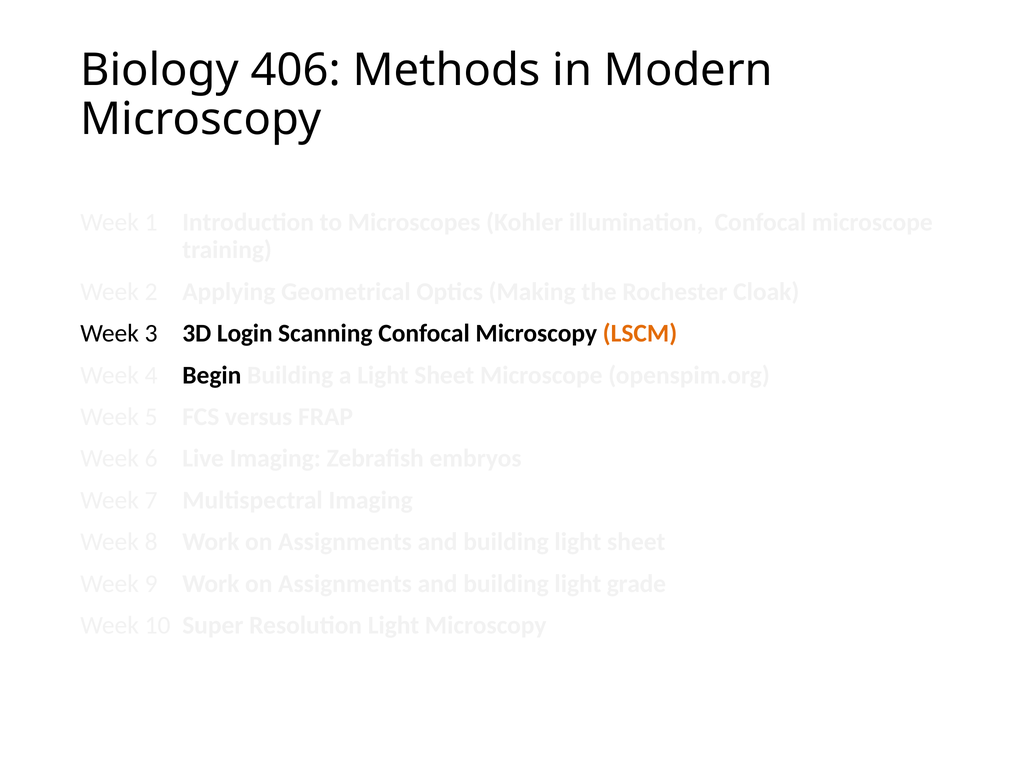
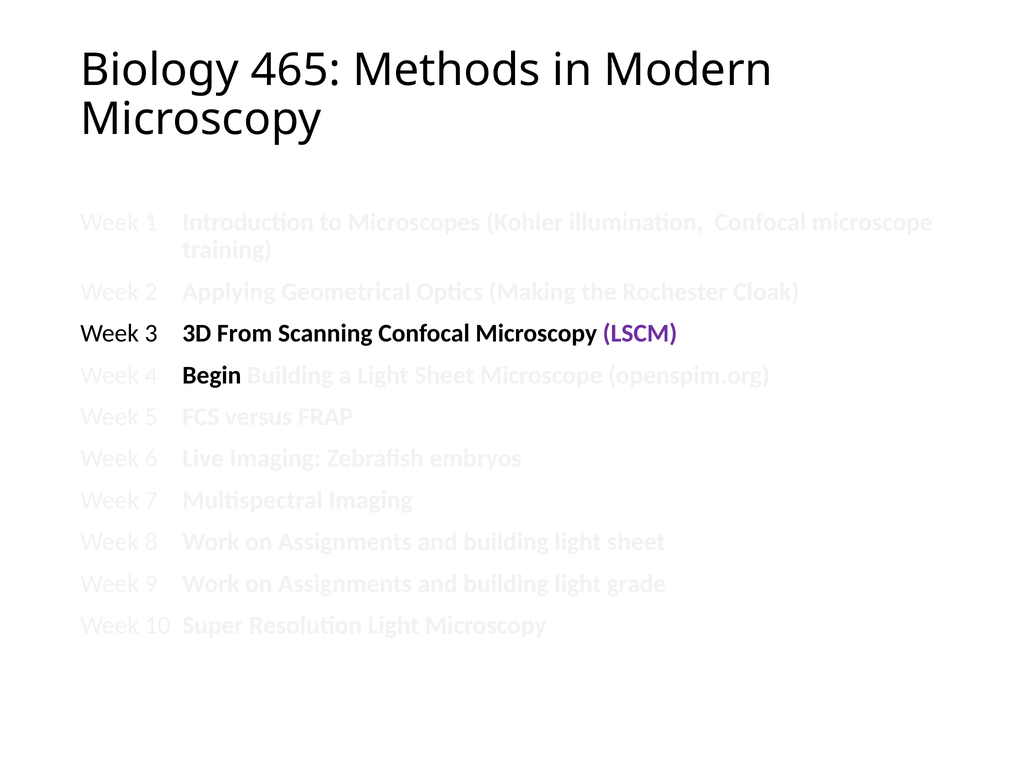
406: 406 -> 465 (296, 70)
Login: Login -> From (245, 333)
LSCM colour: orange -> purple (640, 333)
